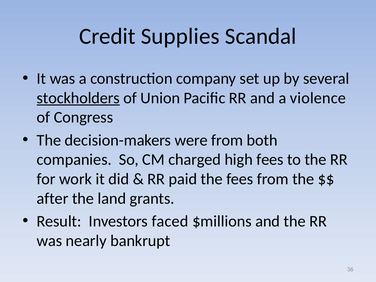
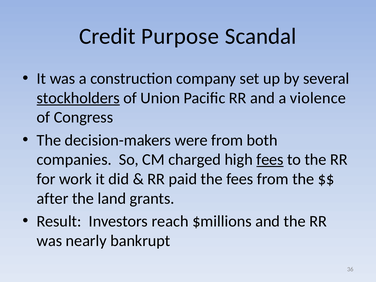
Supplies: Supplies -> Purpose (180, 36)
fees underline: none -> present (270, 160)
faced: faced -> reach (170, 221)
